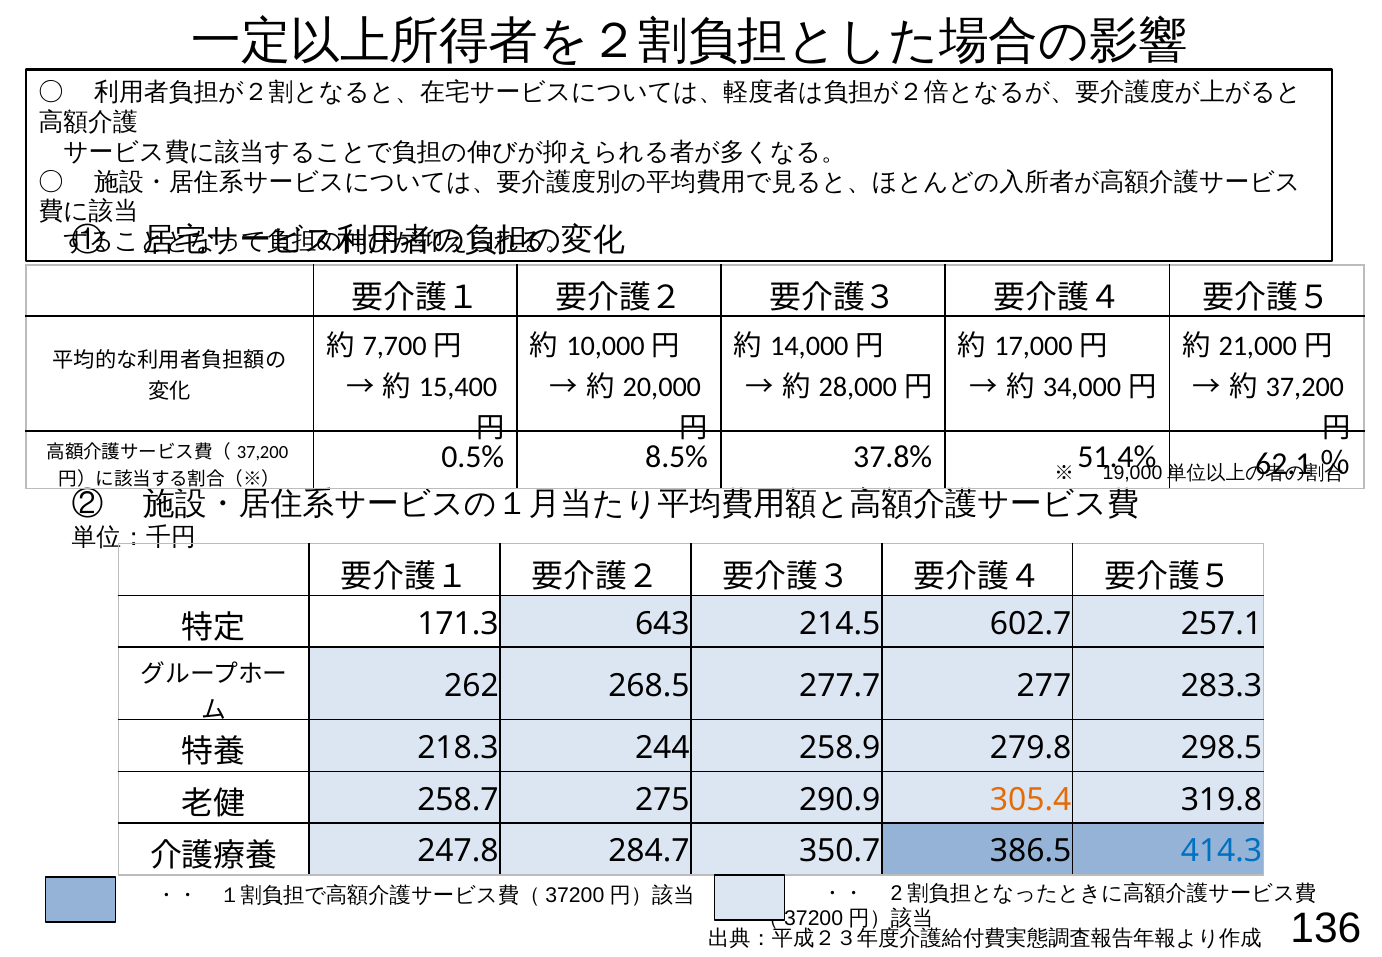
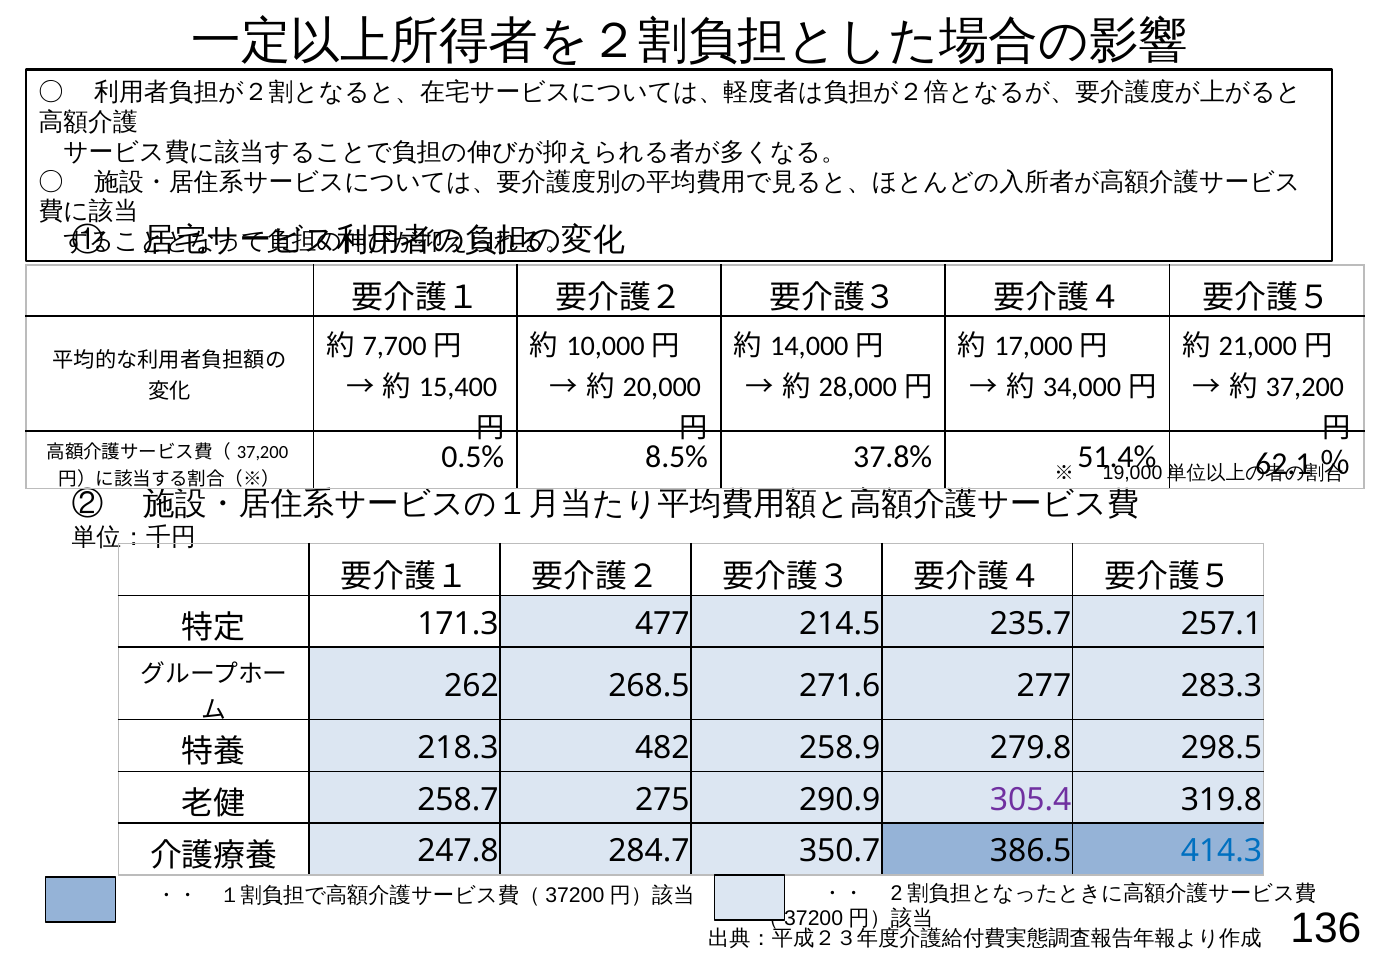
643: 643 -> 477 (662, 624)
602.7: 602.7 -> 235.7 (1031, 624)
277.7: 277.7 -> 271.6 (840, 686)
244: 244 -> 482 (662, 748)
305.4 colour: orange -> purple (1031, 799)
